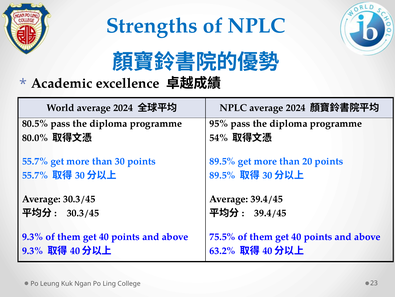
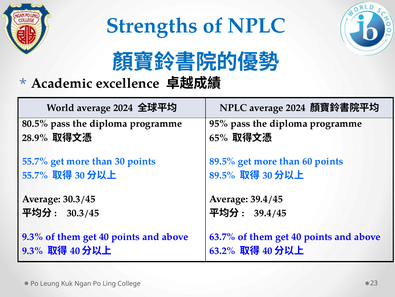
80.0%: 80.0% -> 28.9% (35, 137)
54%: 54% -> 65% (219, 137)
20: 20 -> 60 (307, 161)
75.5%: 75.5% -> 63.7% (222, 236)
